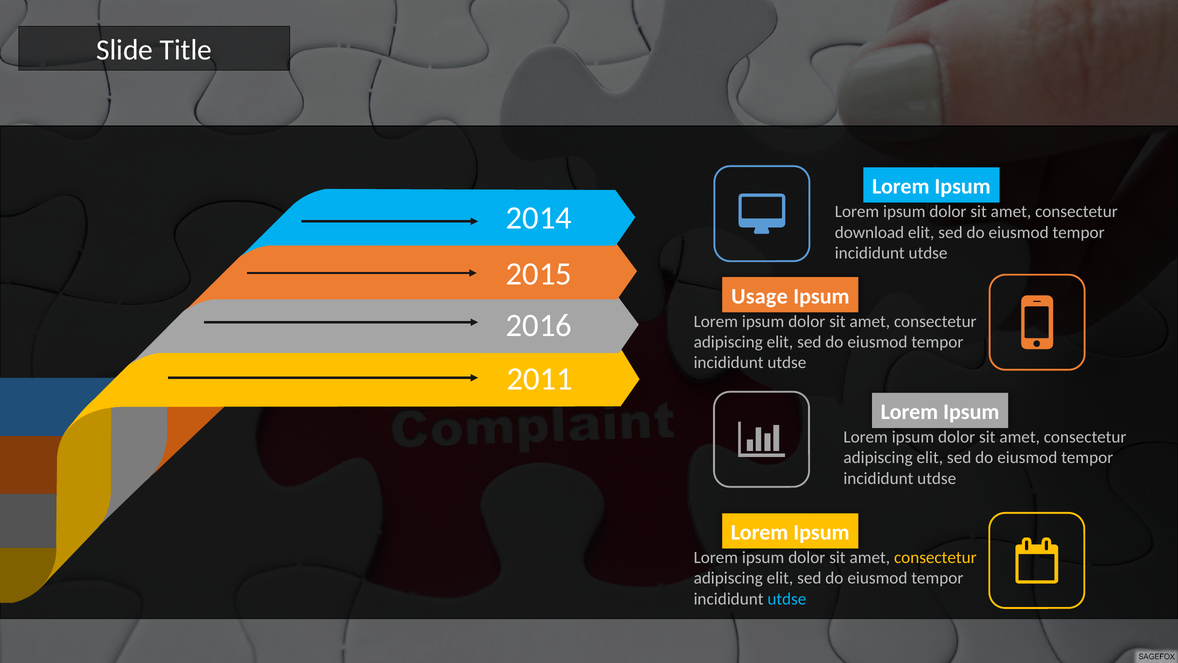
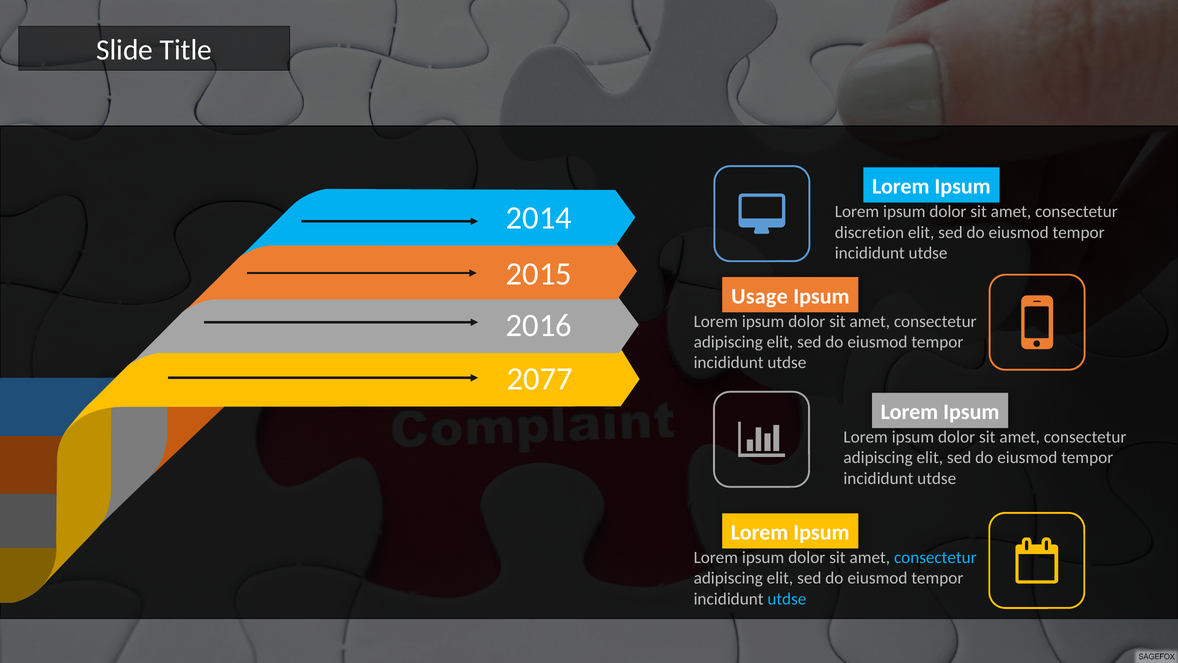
download: download -> discretion (869, 232)
2011: 2011 -> 2077 (540, 379)
consectetur colour: yellow -> light blue (935, 557)
